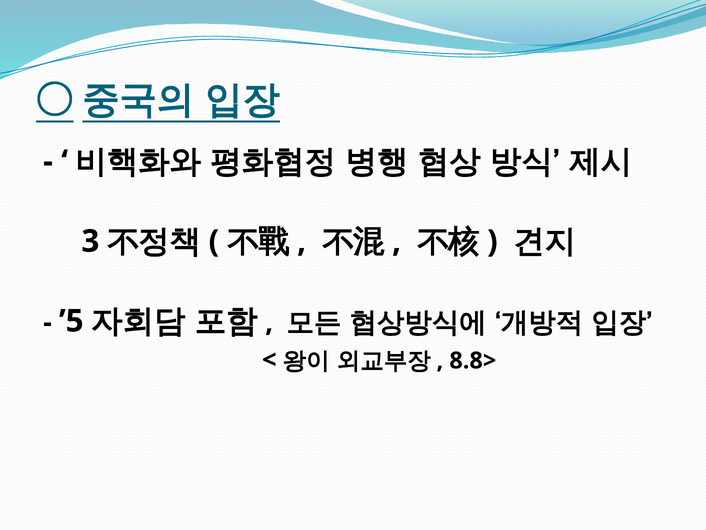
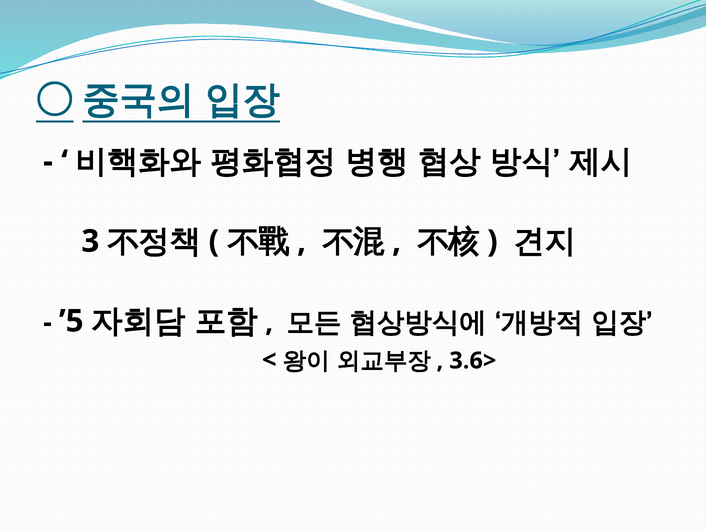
8.8>: 8.8> -> 3.6> (473, 360)
